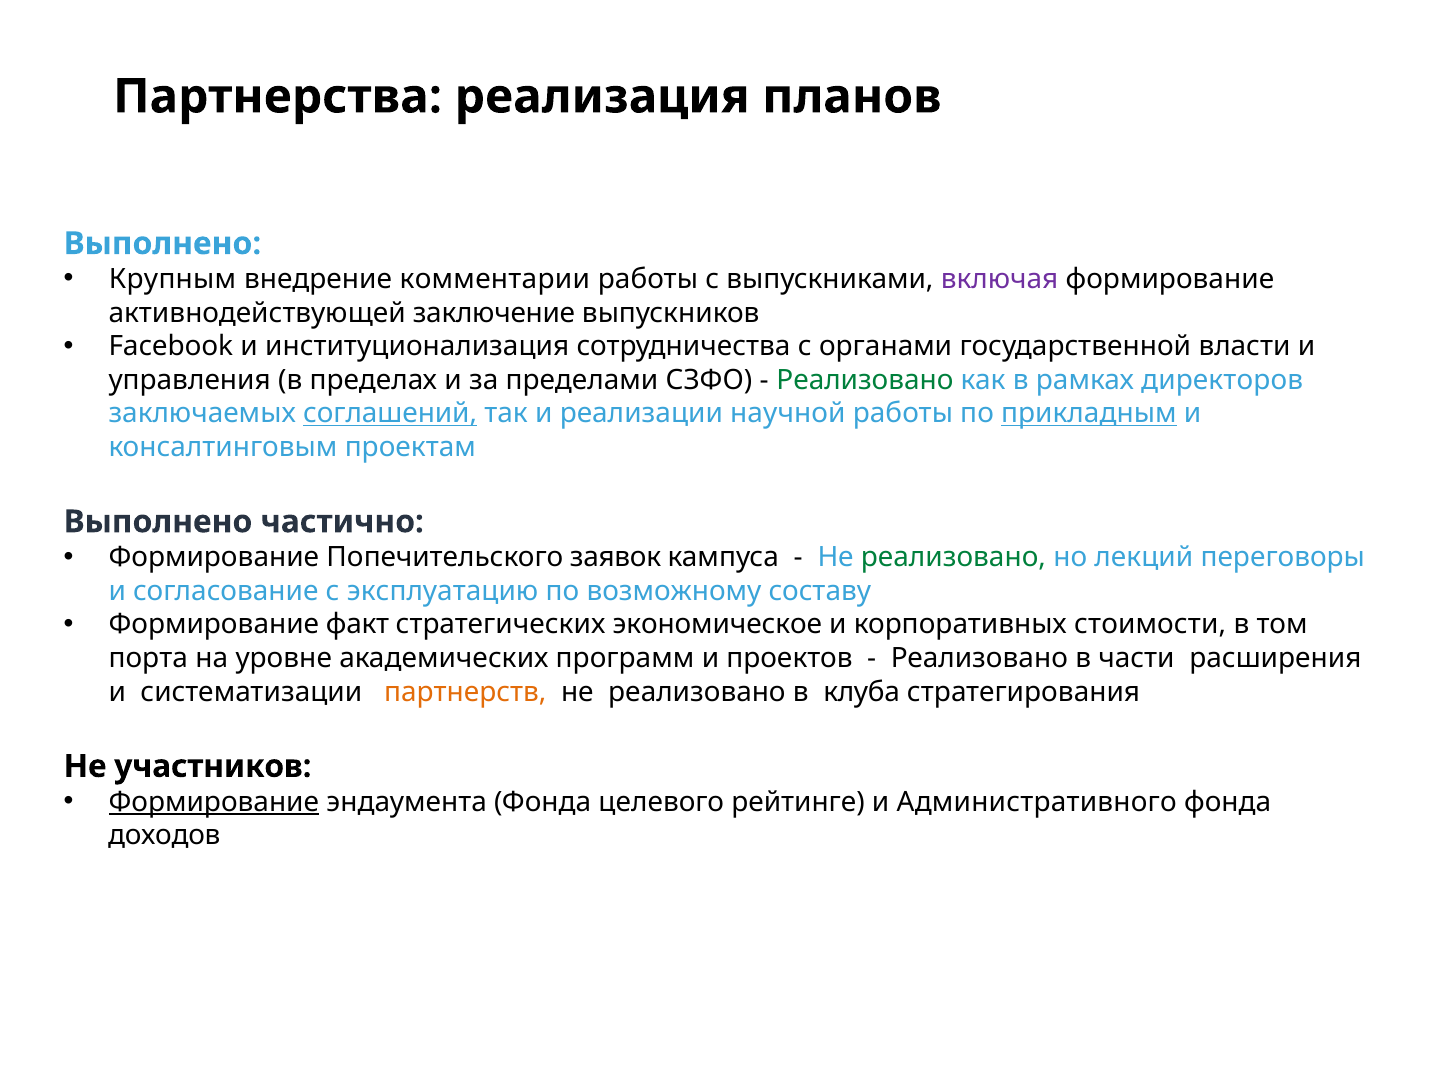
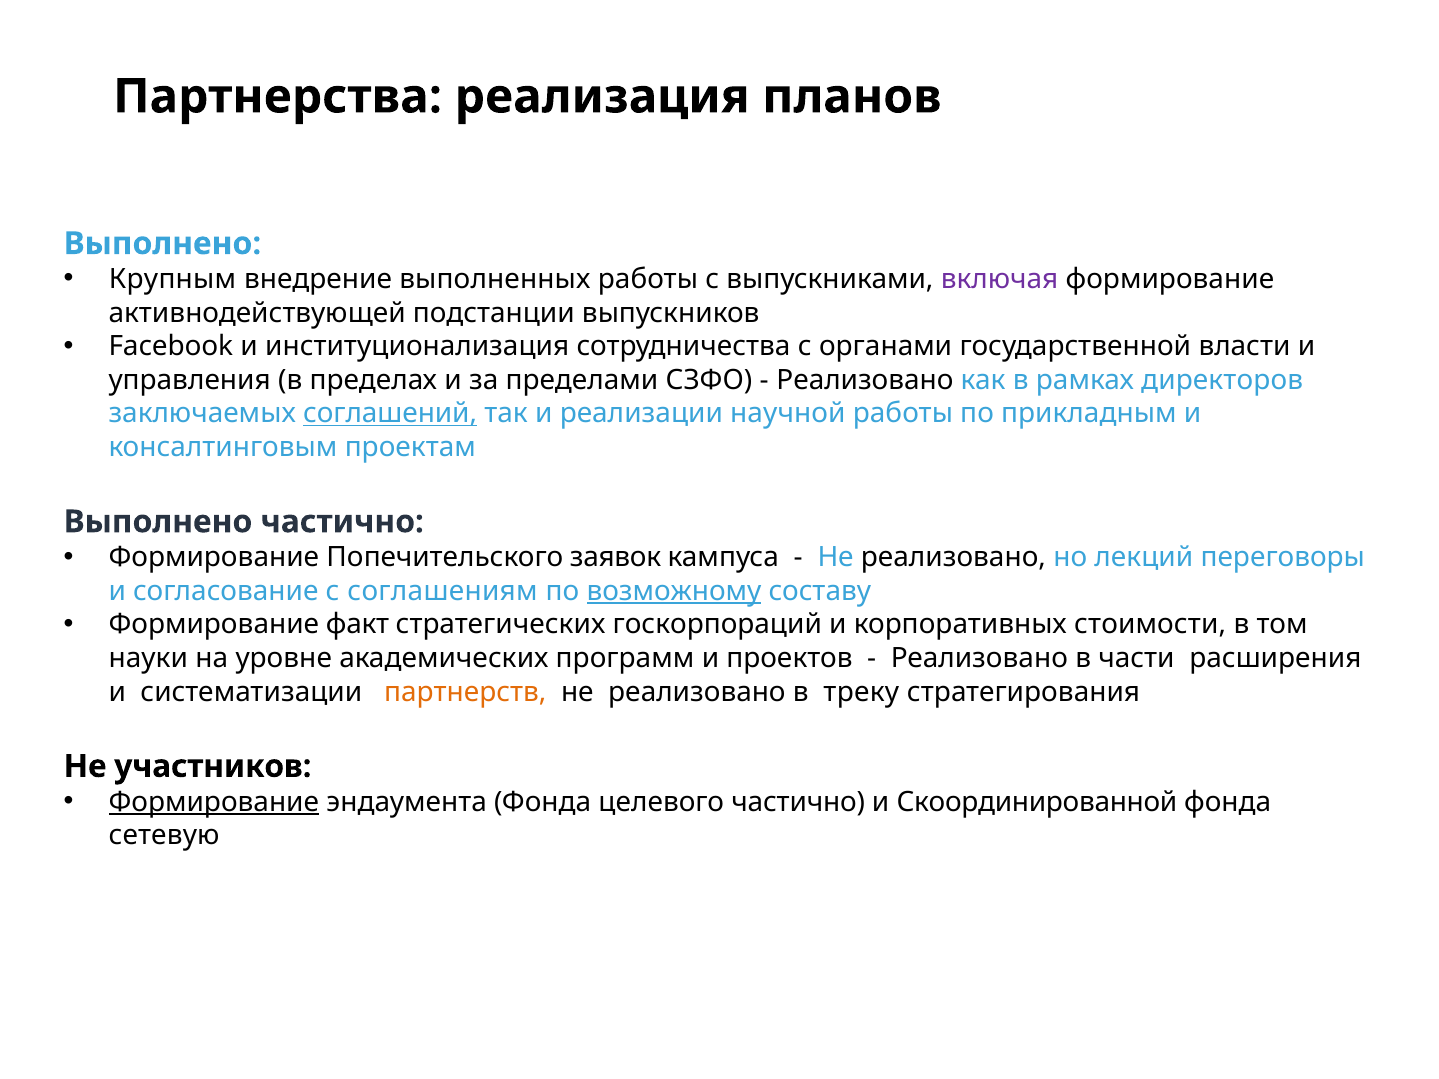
комментарии: комментарии -> выполненных (495, 279)
заключение: заключение -> подстанции (494, 313)
Реализовано colour: green -> black (865, 380)
прикладным underline: present -> none (1089, 414)
реализовано colour: green -> black (953, 558)
эксплуатацию: эксплуатацию -> соглашениям (443, 591)
возможному underline: none -> present (674, 591)
экономическое: экономическое -> госкорпораций (717, 625)
порта: порта -> науки (148, 658)
клуба: клуба -> треку (861, 692)
целевого рейтинге: рейтинге -> частично (798, 802)
Административного: Административного -> Скоординированной (1037, 802)
доходов: доходов -> сетевую (164, 836)
